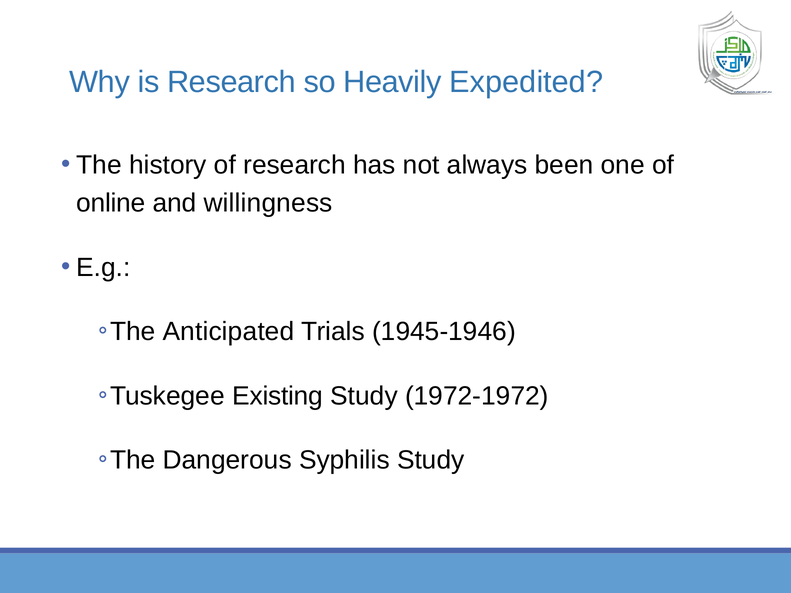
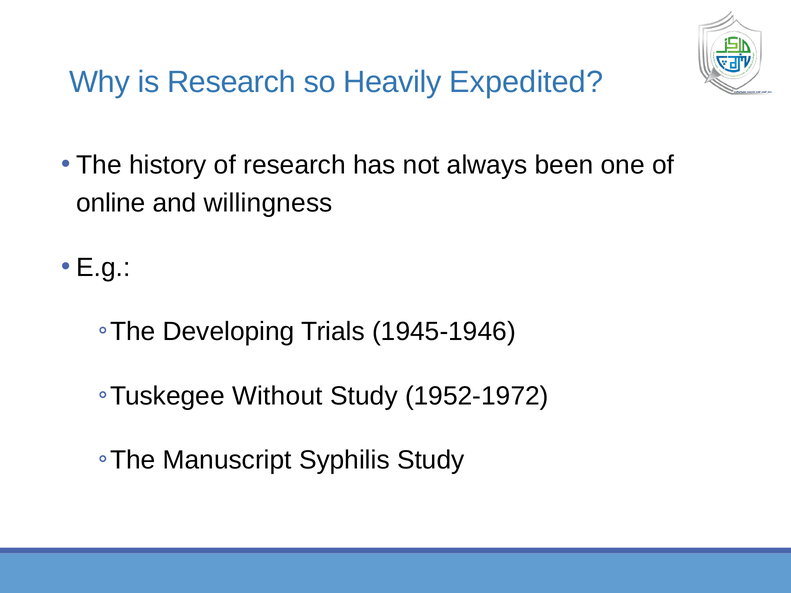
Anticipated: Anticipated -> Developing (229, 332)
Existing: Existing -> Without (277, 396)
1972-1972: 1972-1972 -> 1952-1972 (477, 396)
Dangerous: Dangerous -> Manuscript (227, 460)
